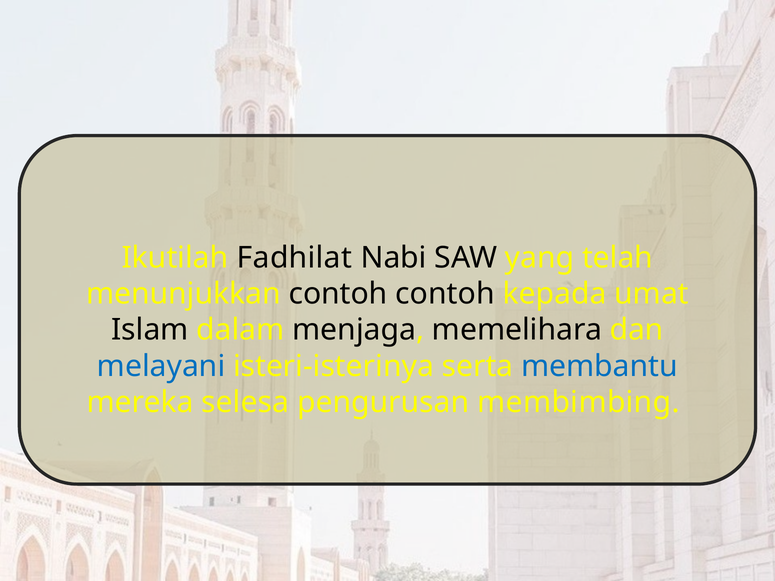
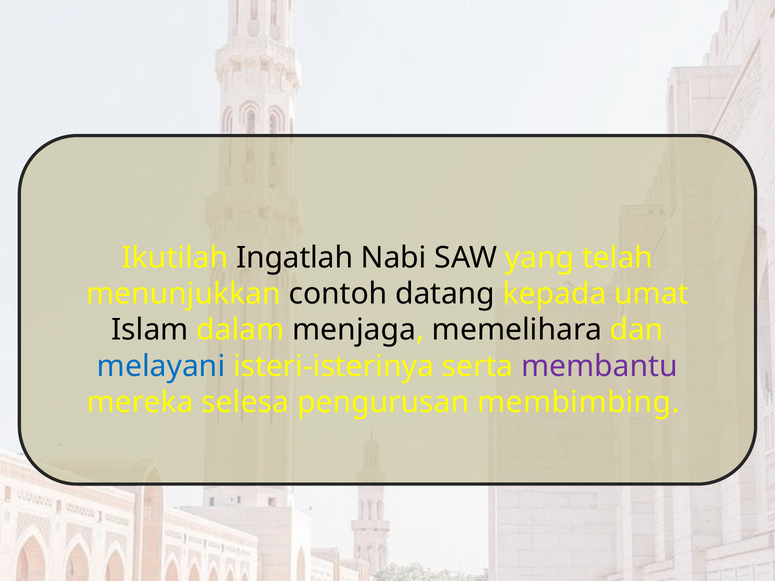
Fadhilat: Fadhilat -> Ingatlah (295, 258)
contoh contoh: contoh -> datang (445, 294)
membantu colour: blue -> purple (600, 366)
